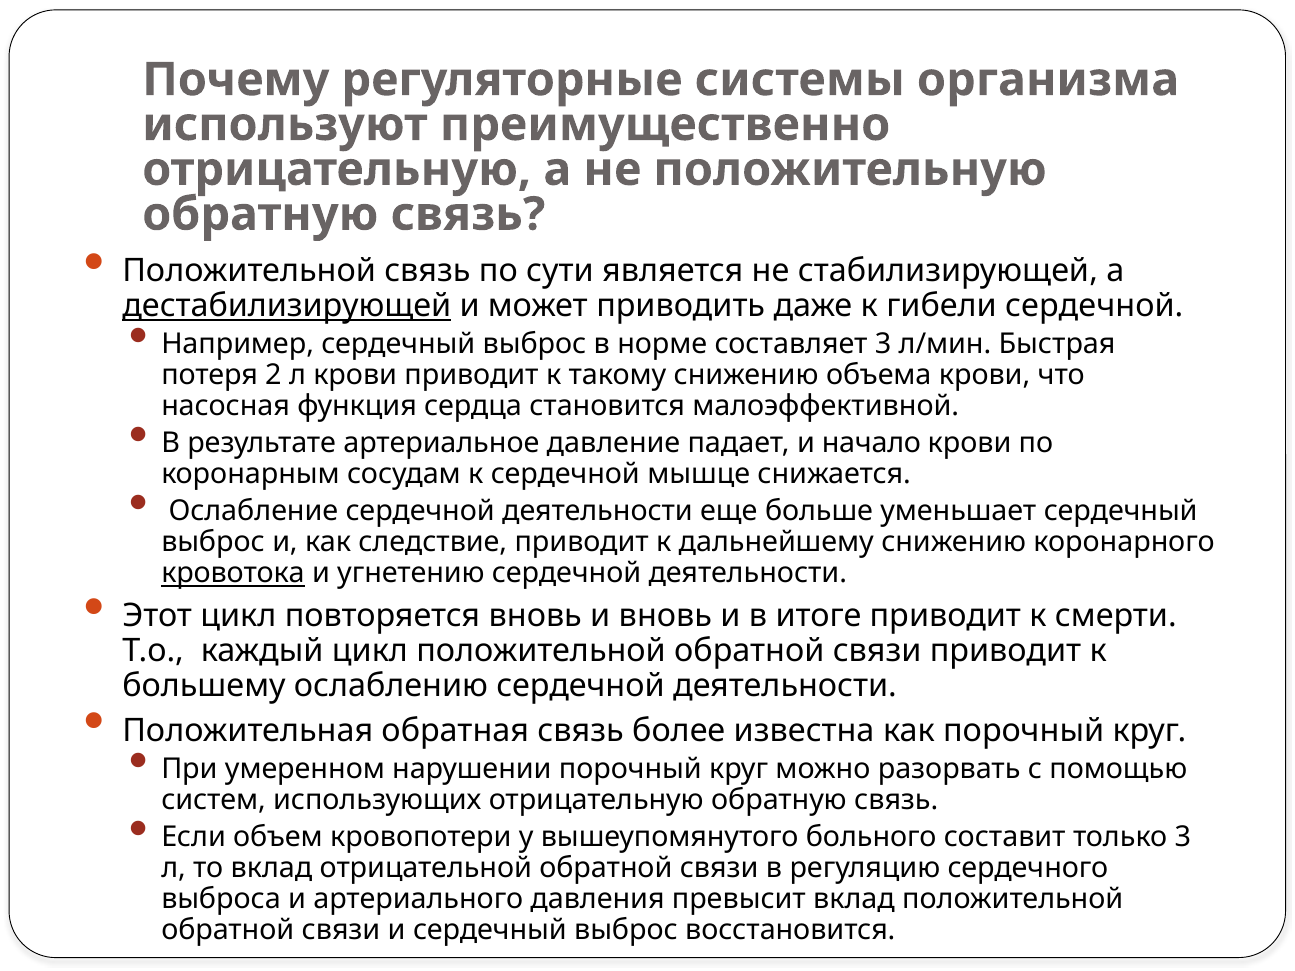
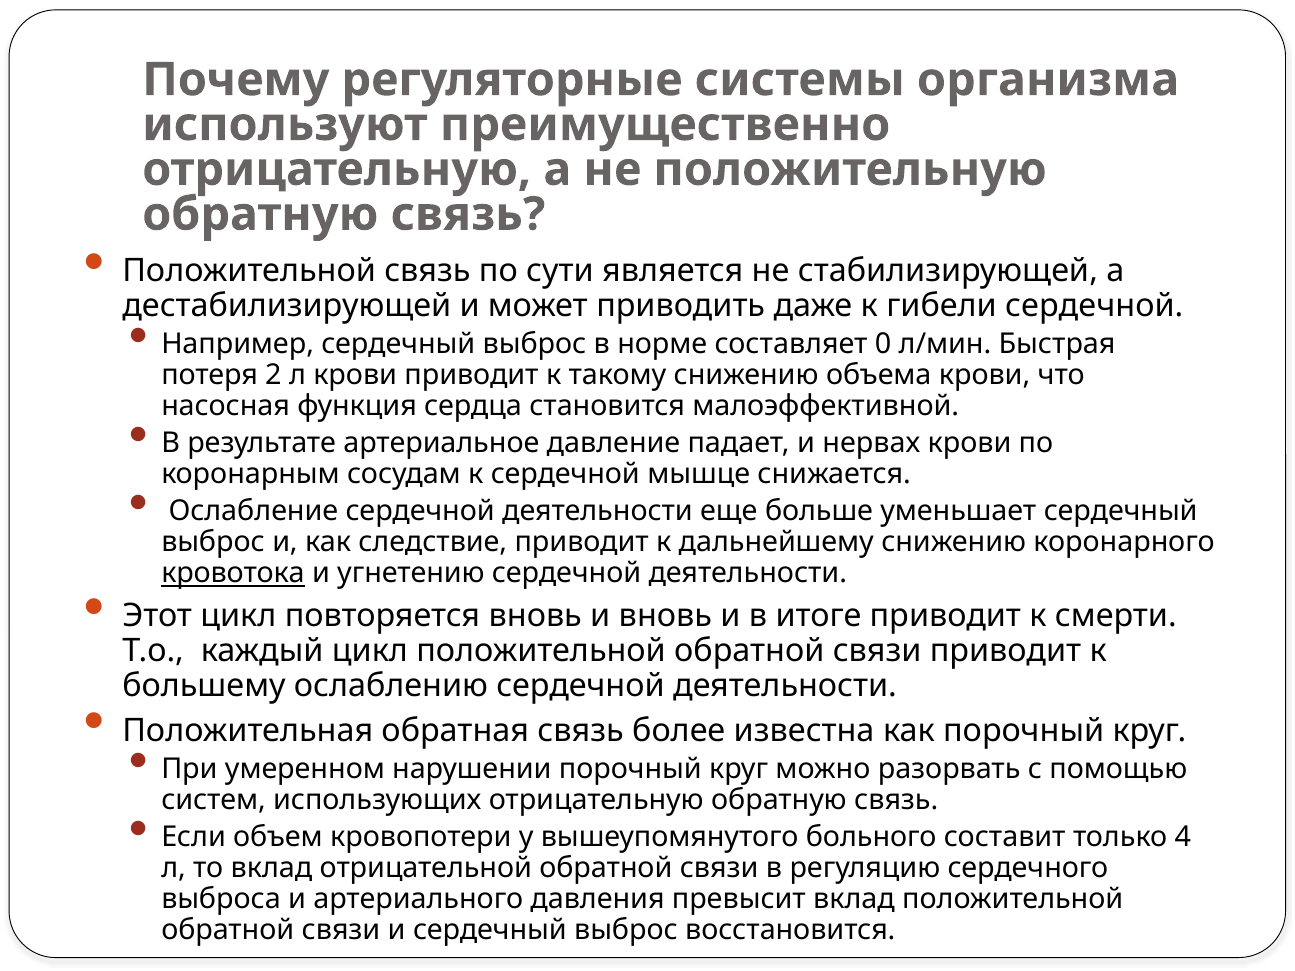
дестабилизирующей underline: present -> none (287, 306)
составляет 3: 3 -> 0 (883, 344)
начало: начало -> нервах (871, 443)
только 3: 3 -> 4 (1183, 837)
